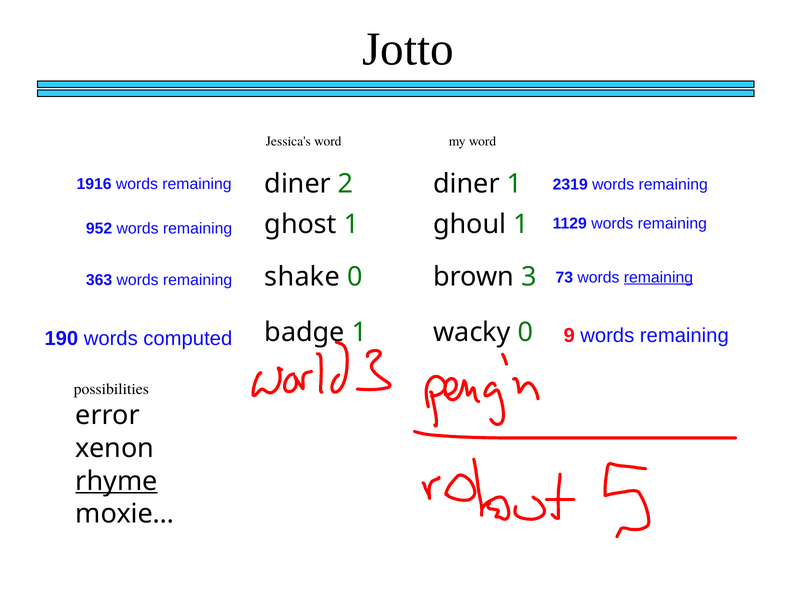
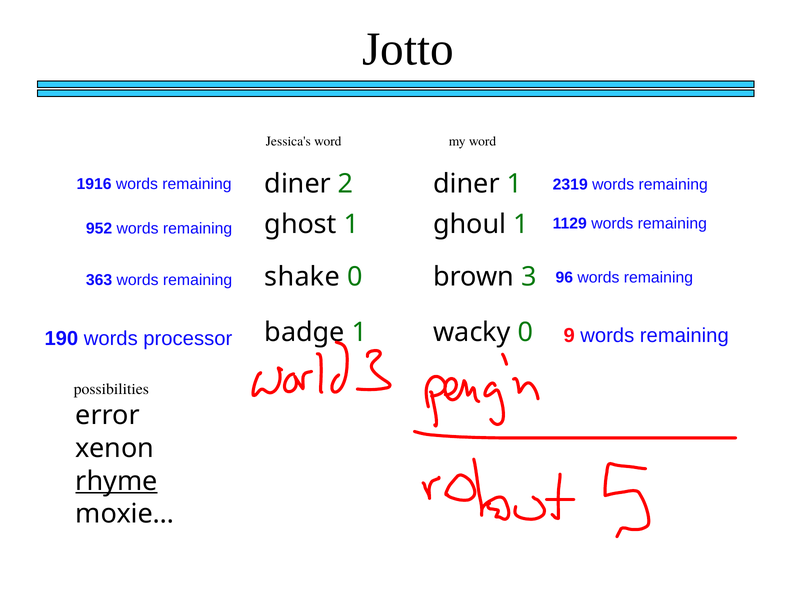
73: 73 -> 96 (564, 278)
remaining underline: present -> none (658, 278)
computed: computed -> processor (188, 339)
